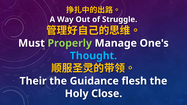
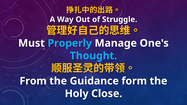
Properly colour: light green -> light blue (70, 43)
Their: Their -> From (33, 81)
flesh: flesh -> form (134, 81)
